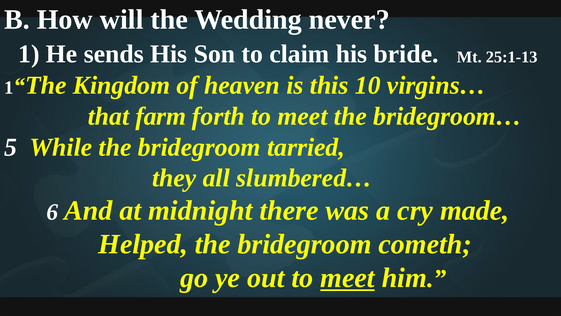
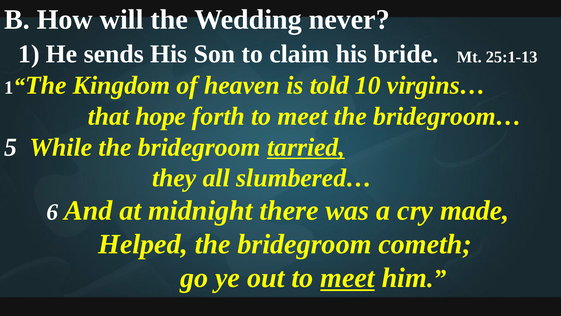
this: this -> told (329, 85)
farm: farm -> hope (161, 116)
tarried underline: none -> present (306, 147)
